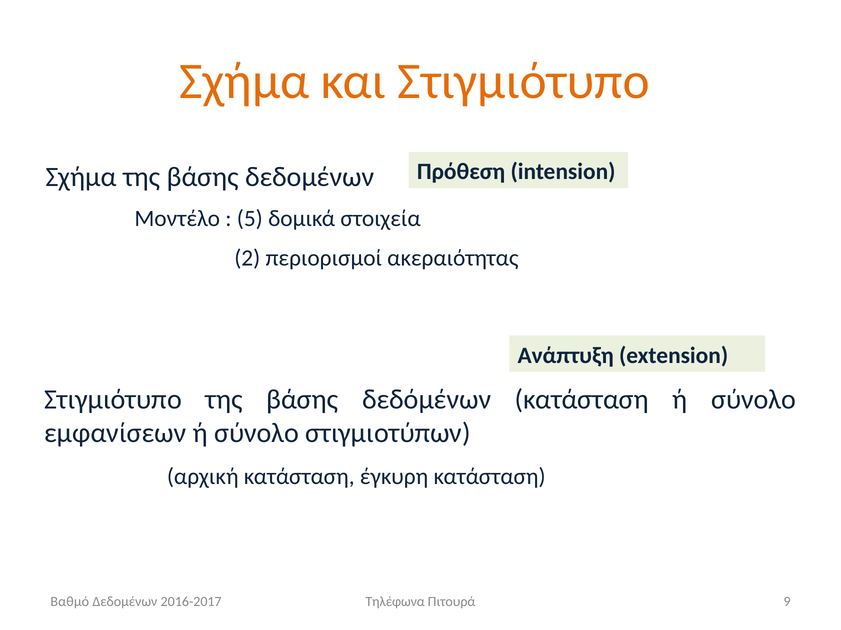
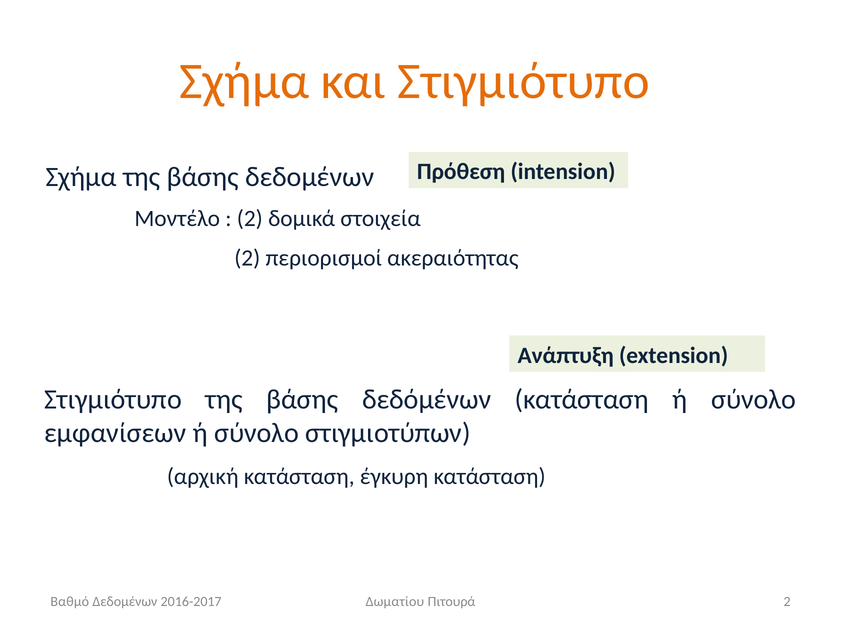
5: 5 -> 2 (250, 219)
Τηλέφωνα: Τηλέφωνα -> Δωματίου (395, 602)
Πιτουρά 9: 9 -> 2 (787, 602)
